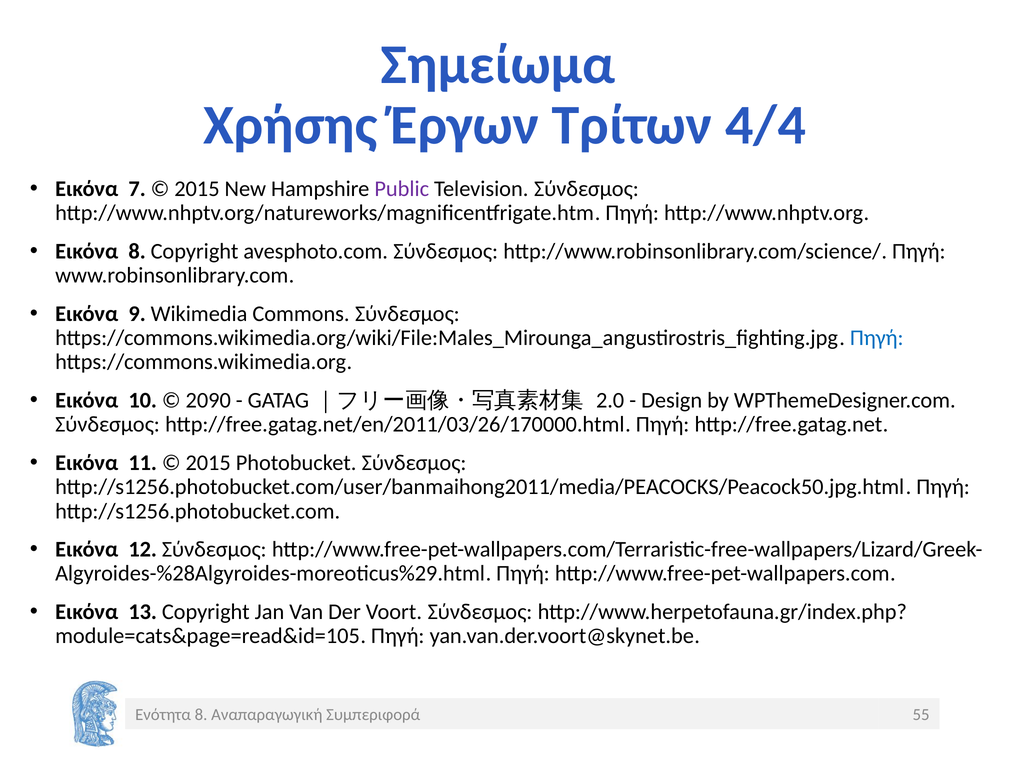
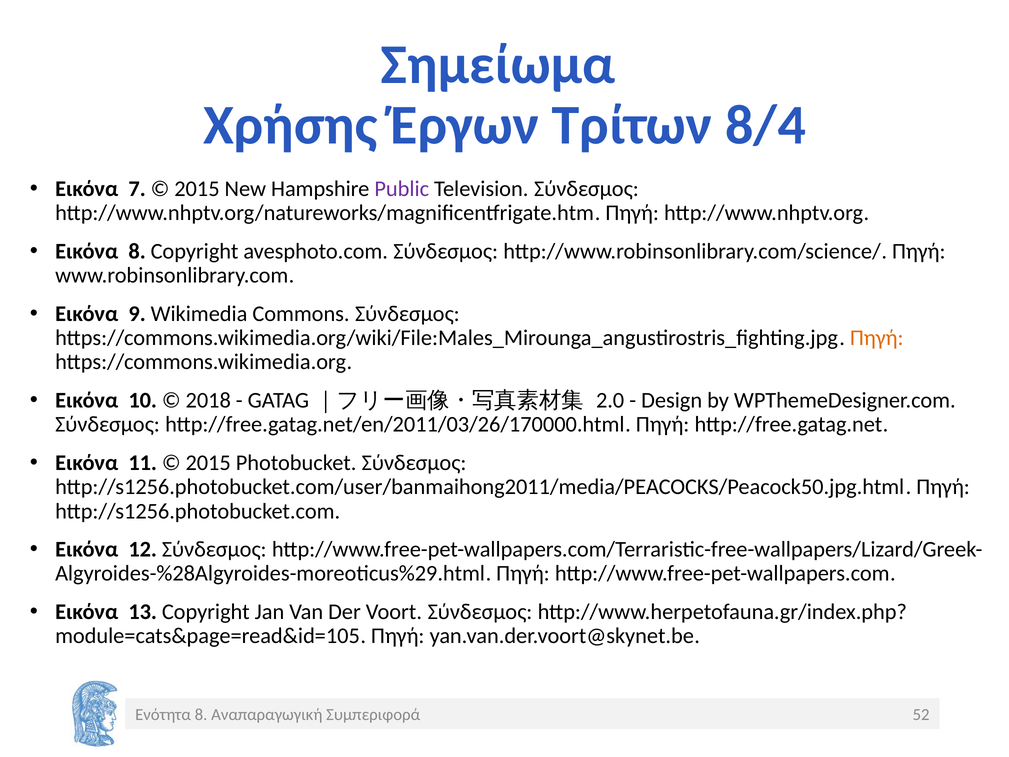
4/4: 4/4 -> 8/4 (765, 125)
Πηγή colour: blue -> orange (877, 338)
2090: 2090 -> 2018 (208, 400)
55: 55 -> 52 (921, 714)
